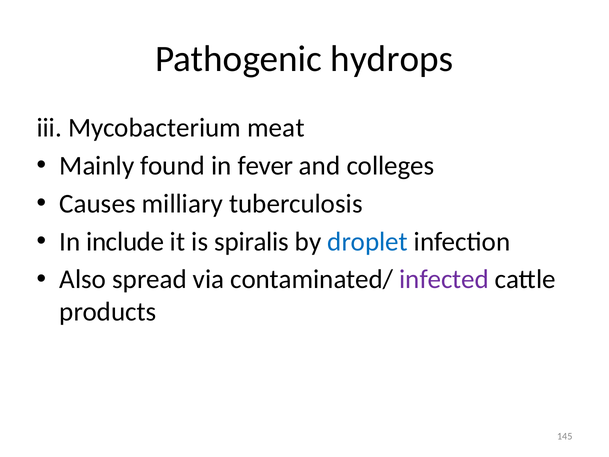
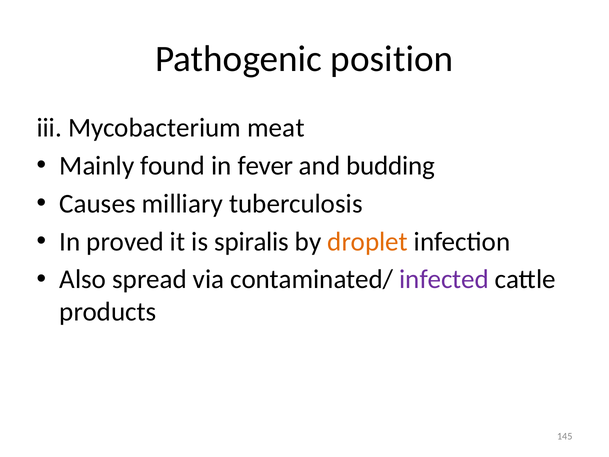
hydrops: hydrops -> position (392, 59)
colleges: colleges -> budding (391, 166)
include: include -> proved (125, 241)
droplet colour: blue -> orange (368, 241)
